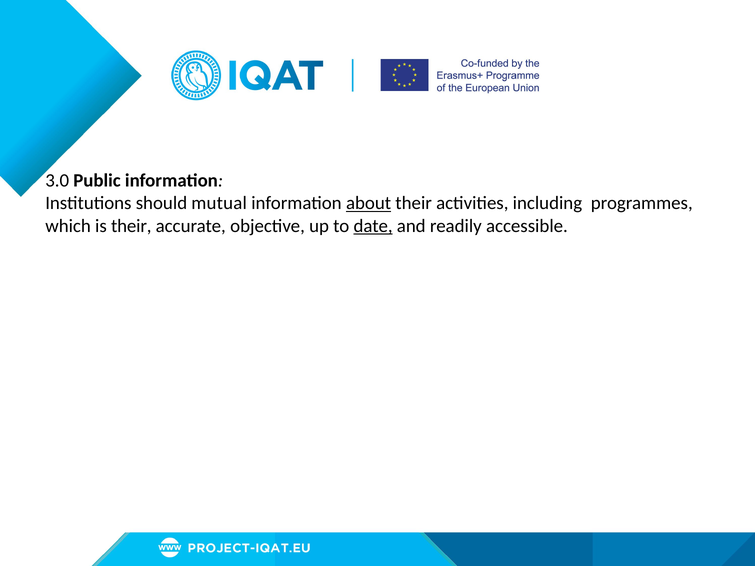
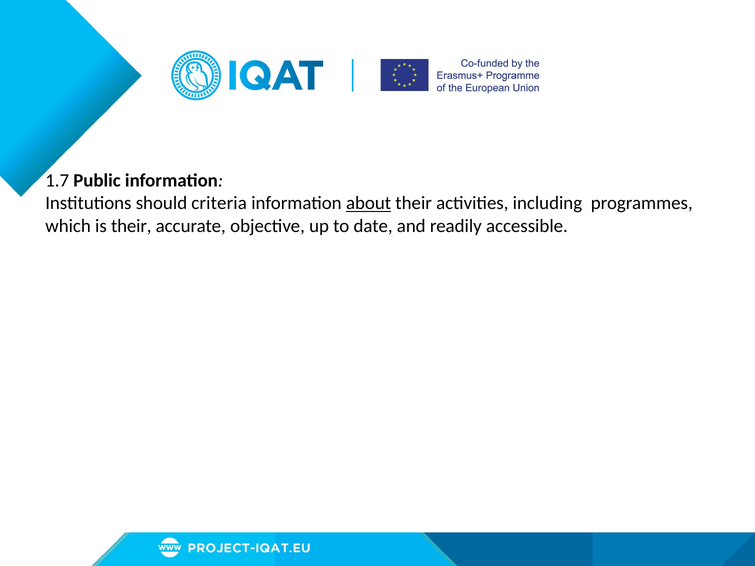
3.0: 3.0 -> 1.7 (57, 181)
mutual: mutual -> criteria (219, 203)
date underline: present -> none (373, 226)
